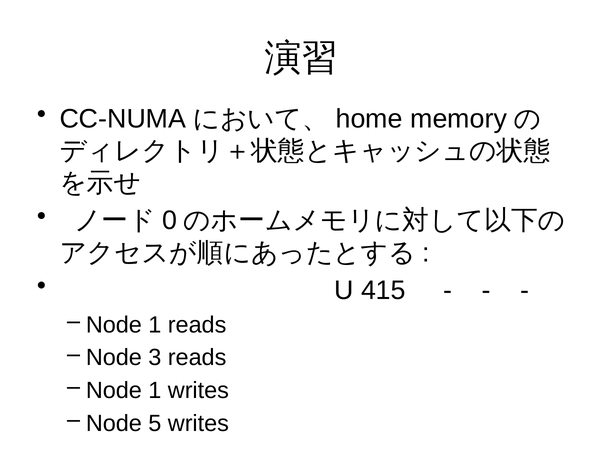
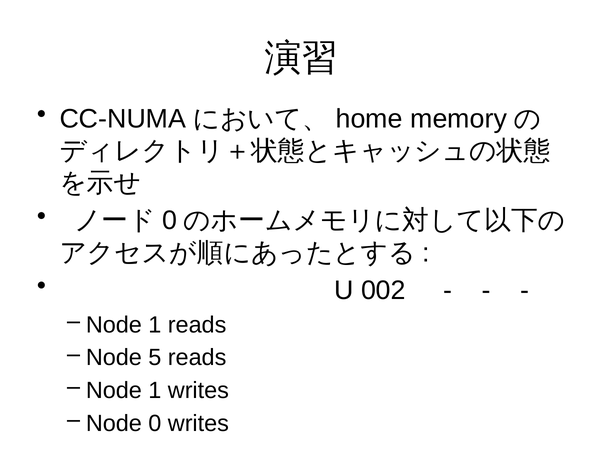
415: 415 -> 002 (383, 290)
3: 3 -> 5 (155, 358)
Node 5: 5 -> 0 (155, 424)
